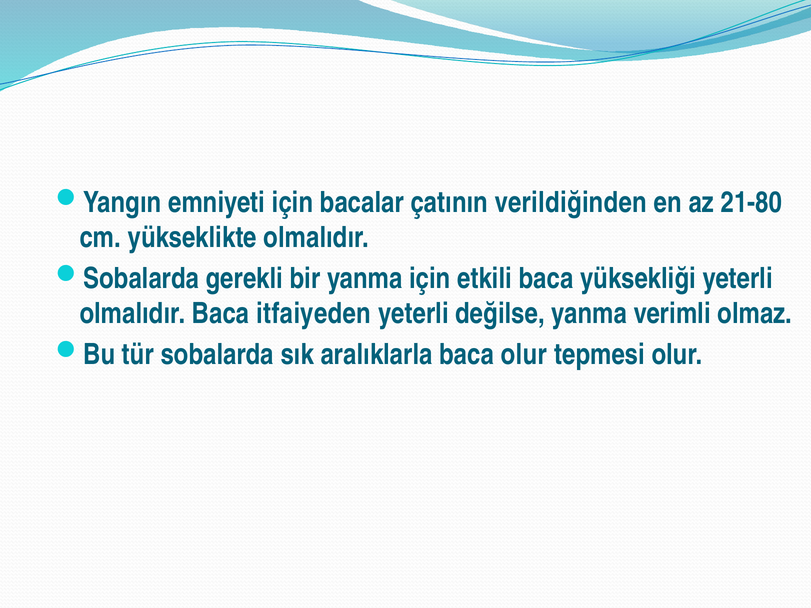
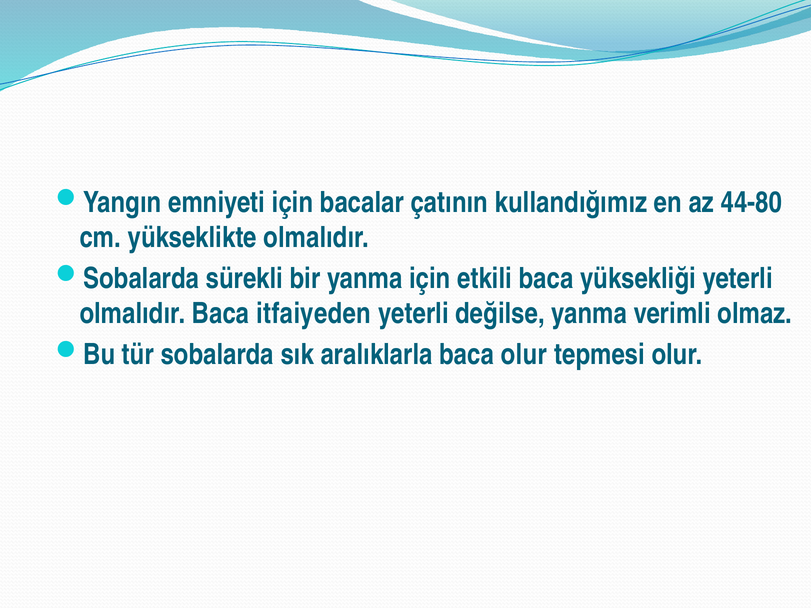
verildiğinden: verildiğinden -> kullandığımız (571, 203)
21-80: 21-80 -> 44-80 (751, 203)
gerekli: gerekli -> sürekli (244, 279)
